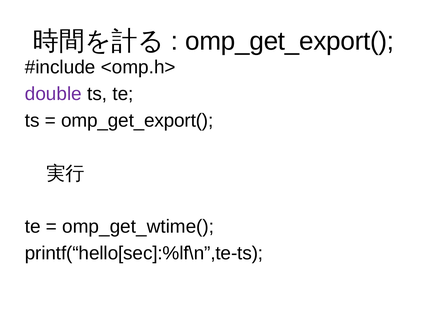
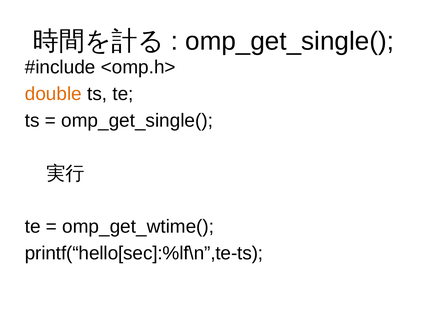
omp_get_export(: omp_get_export( -> omp_get_single( (290, 41)
double colour: purple -> orange (53, 94)
omp_get_export(: omp_get_export( -> omp_get_single( (137, 121)
